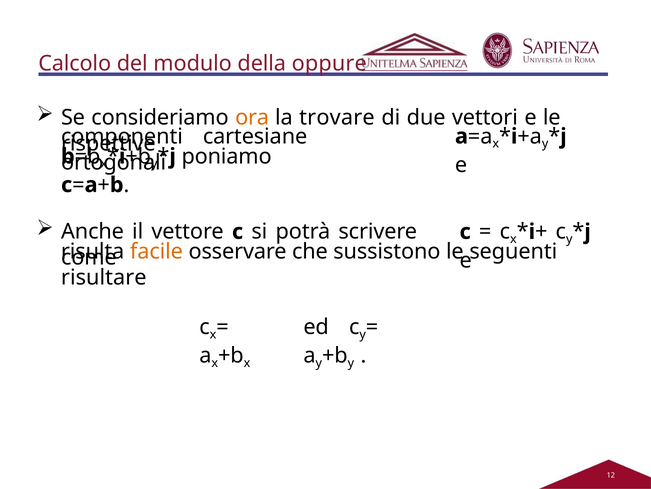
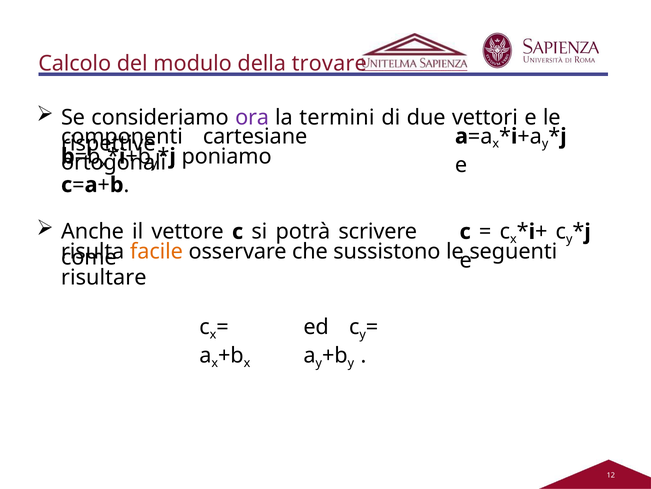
oppure: oppure -> trovare (329, 64)
ora colour: orange -> purple (252, 117)
trovare: trovare -> termini (337, 117)
